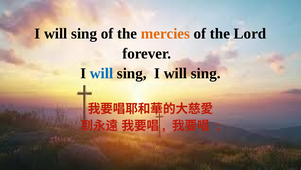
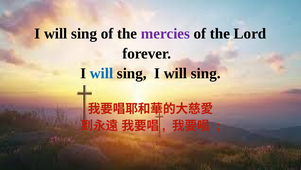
mercies colour: orange -> purple (165, 33)
